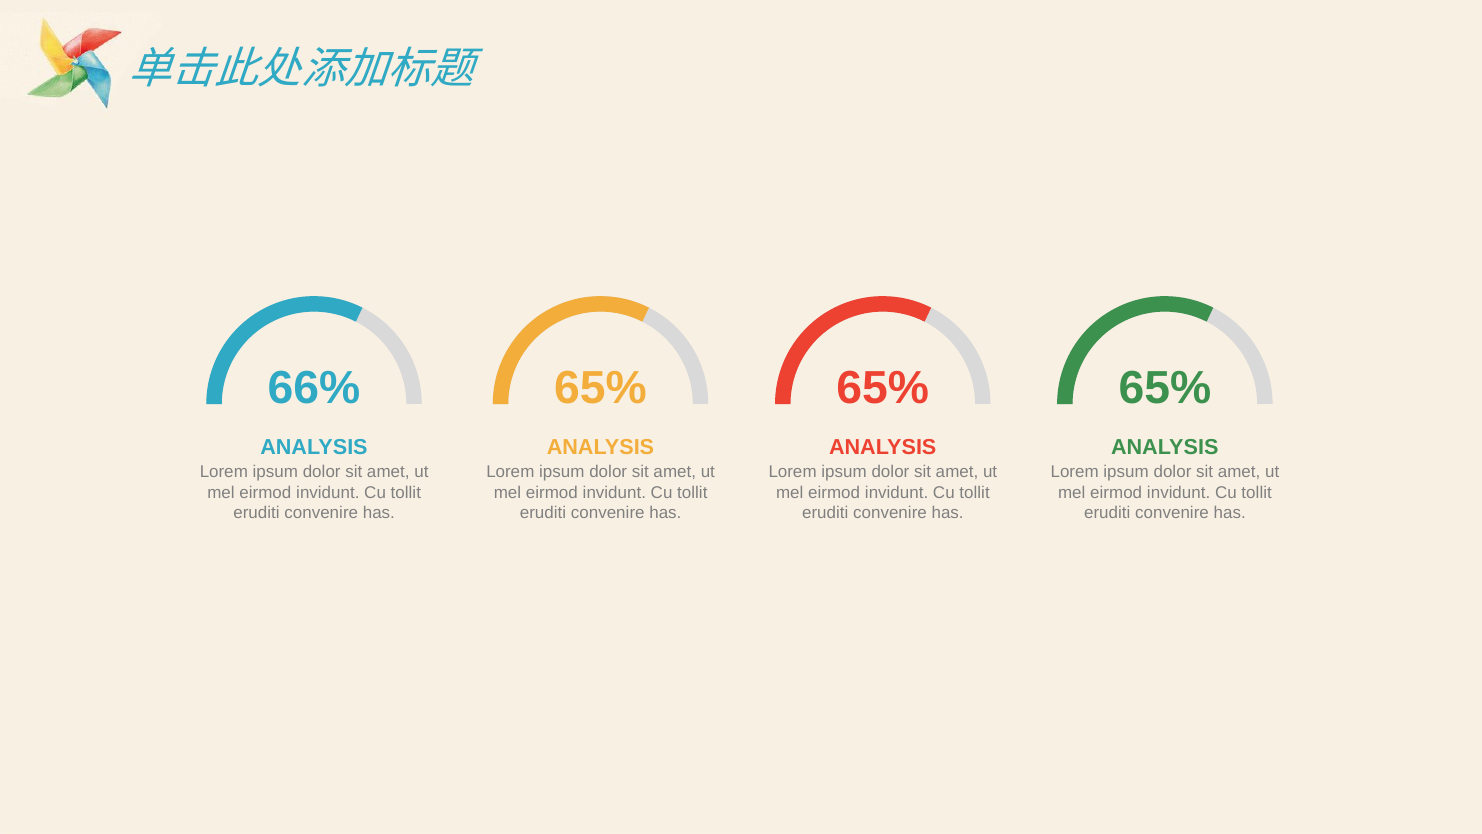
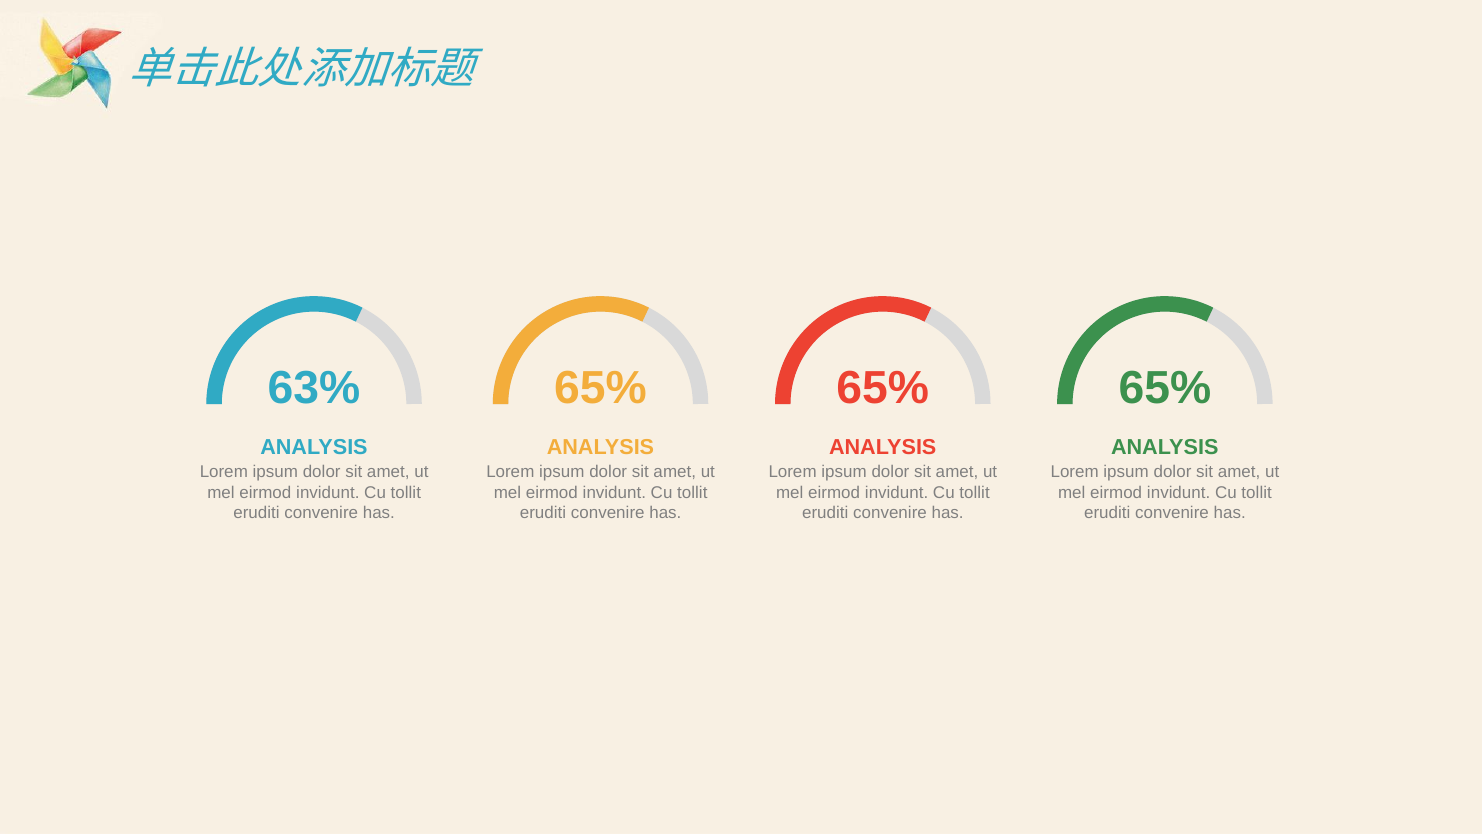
66%: 66% -> 63% (314, 388)
